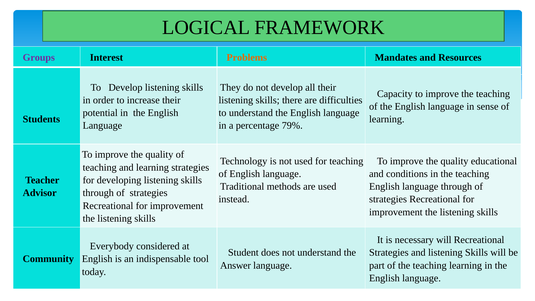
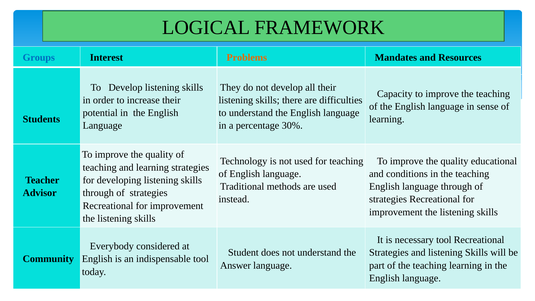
Groups colour: purple -> blue (39, 58)
79%: 79% -> 30% (292, 126)
necessary will: will -> tool (444, 240)
